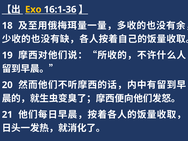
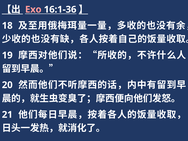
Exo colour: yellow -> pink (33, 9)
